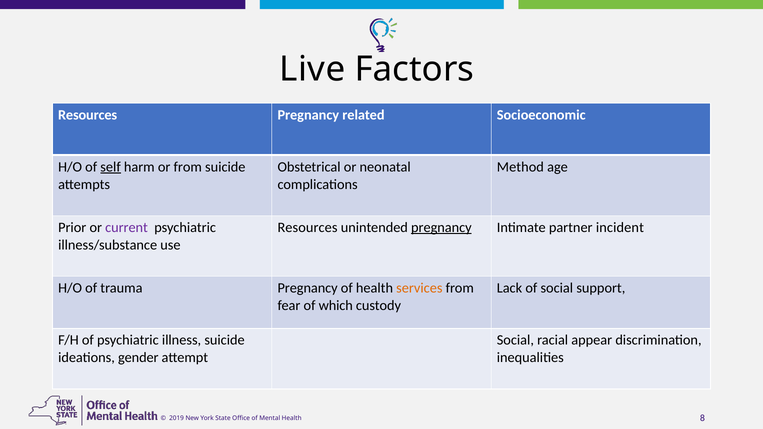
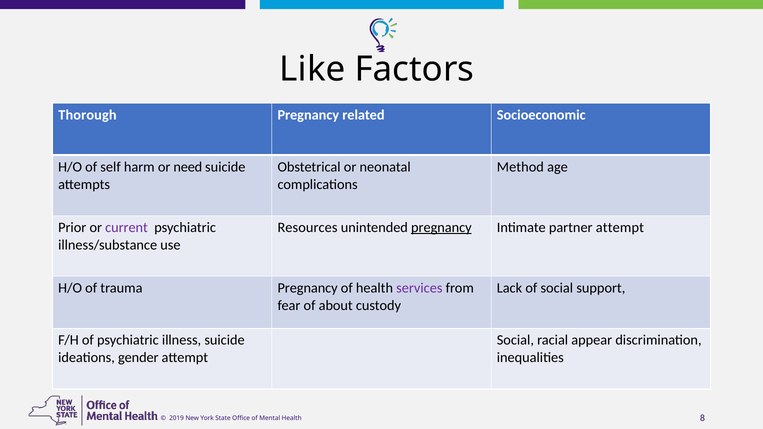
Live: Live -> Like (312, 69)
Resources: Resources -> Thorough (87, 115)
self underline: present -> none (111, 167)
or from: from -> need (188, 167)
partner incident: incident -> attempt (620, 228)
services colour: orange -> purple (419, 288)
which: which -> about (336, 306)
